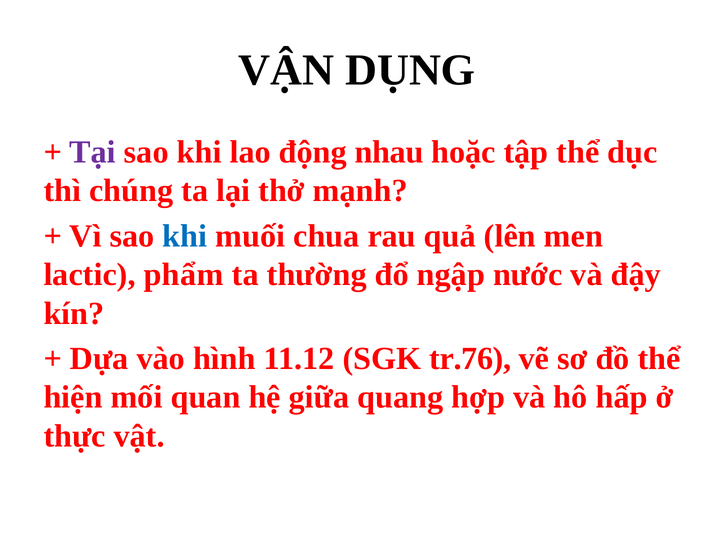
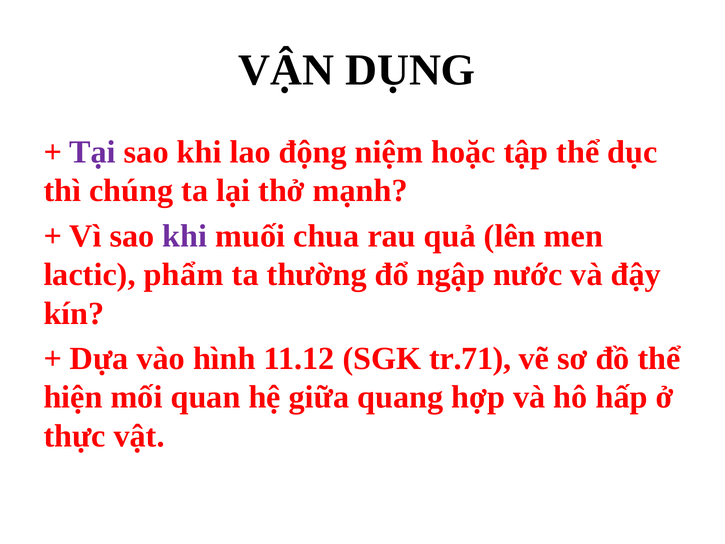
nhau: nhau -> niệm (389, 152)
khi colour: blue -> purple (185, 236)
tr.76: tr.76 -> tr.71 (470, 358)
